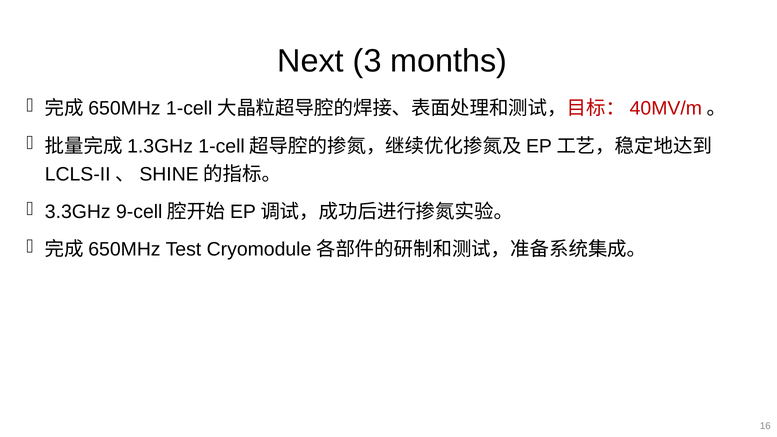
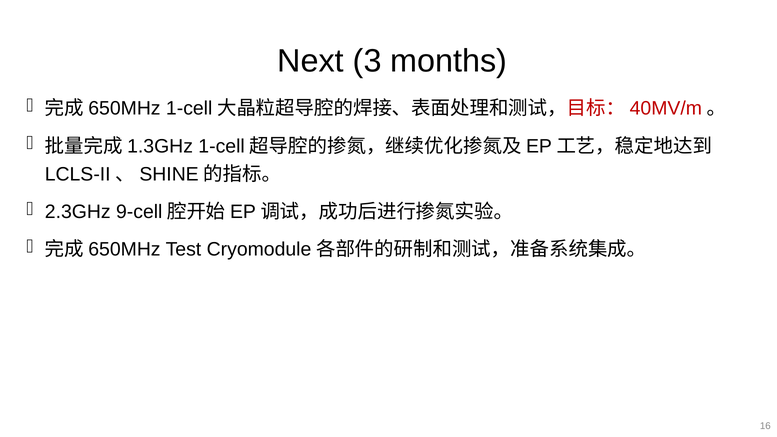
3.3GHz: 3.3GHz -> 2.3GHz (78, 212)
